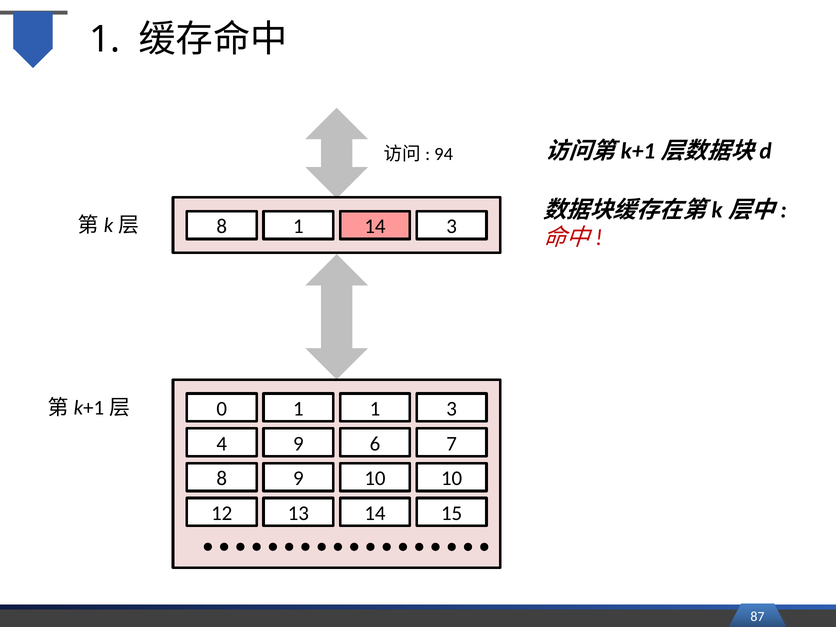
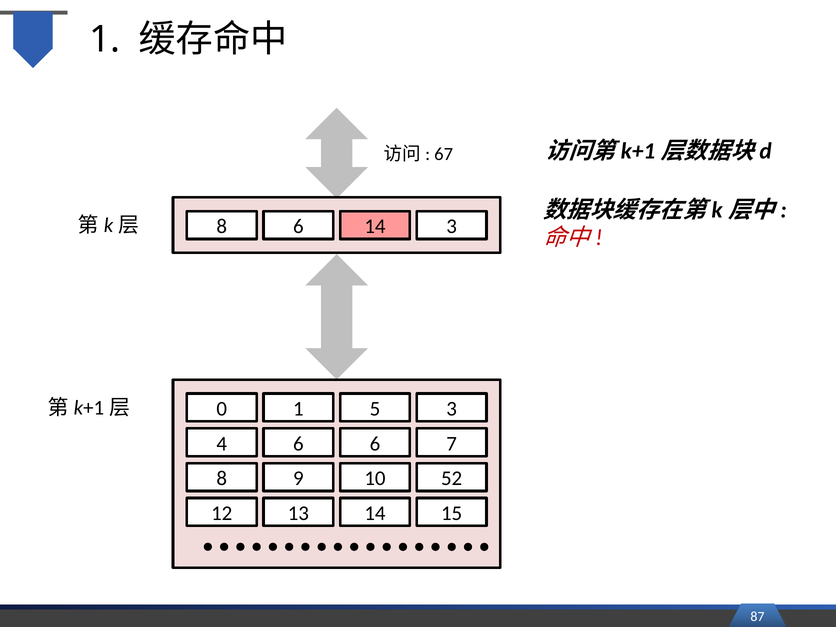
94: 94 -> 67 (444, 154)
8 1: 1 -> 6 (298, 227)
1 1: 1 -> 5 (375, 409)
4 9: 9 -> 6 (298, 444)
10 10: 10 -> 52 (452, 479)
